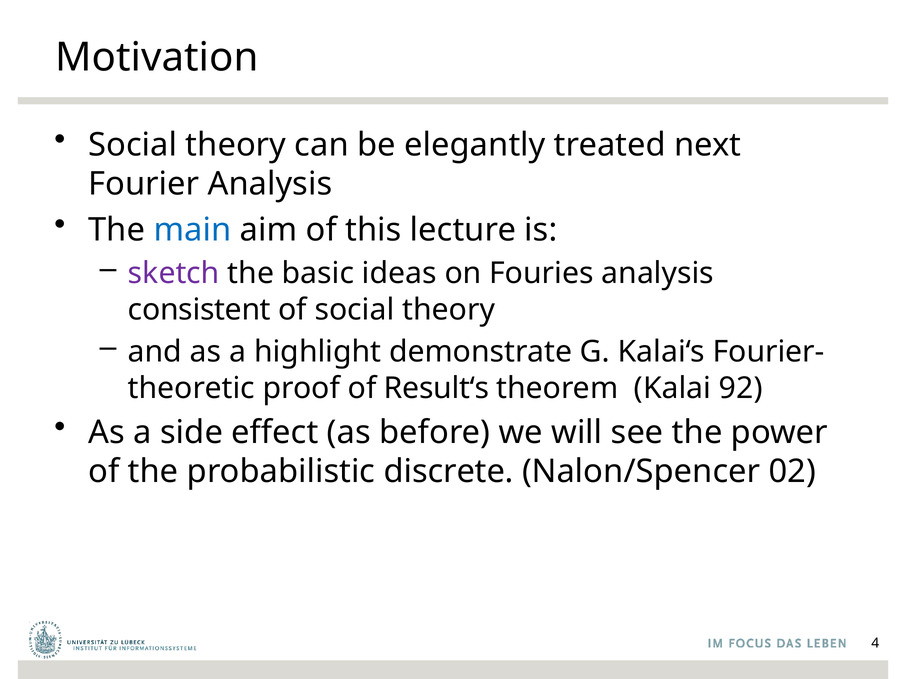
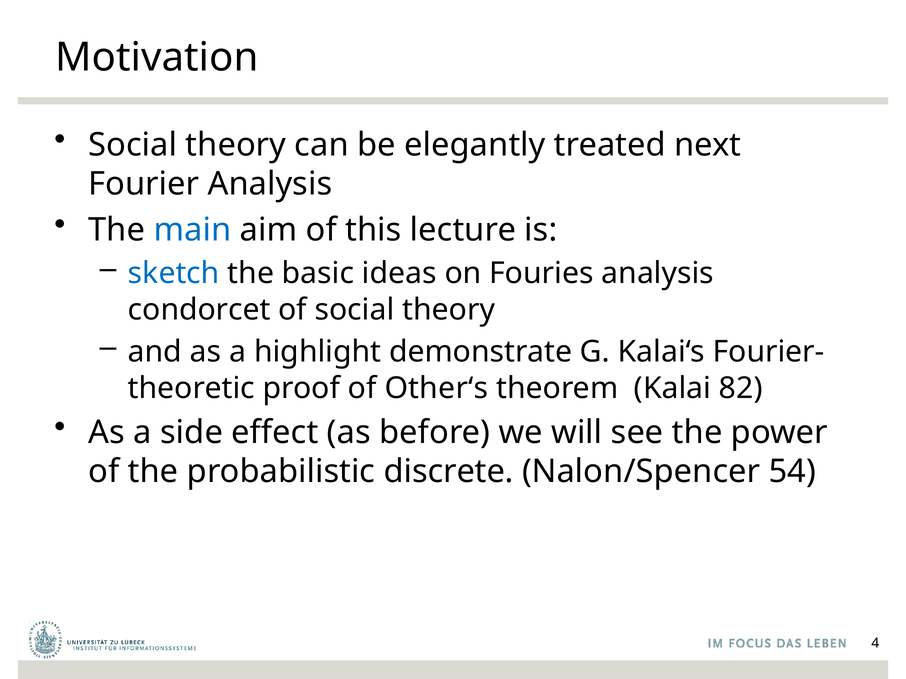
sketch colour: purple -> blue (174, 274)
consistent: consistent -> condorcet (199, 310)
Result‘s: Result‘s -> Other‘s (436, 388)
92: 92 -> 82 (741, 388)
02: 02 -> 54 (792, 472)
